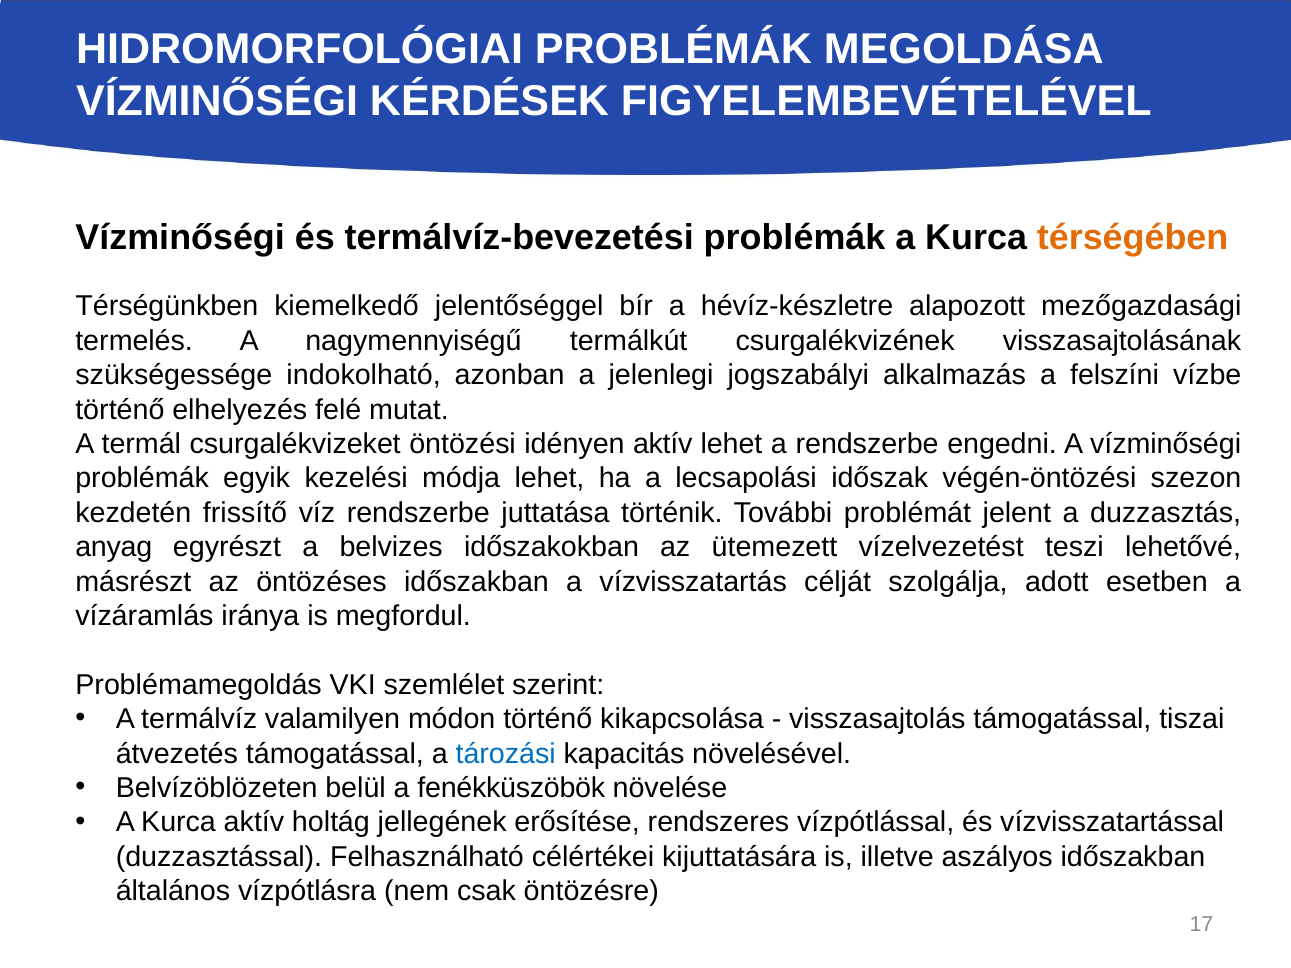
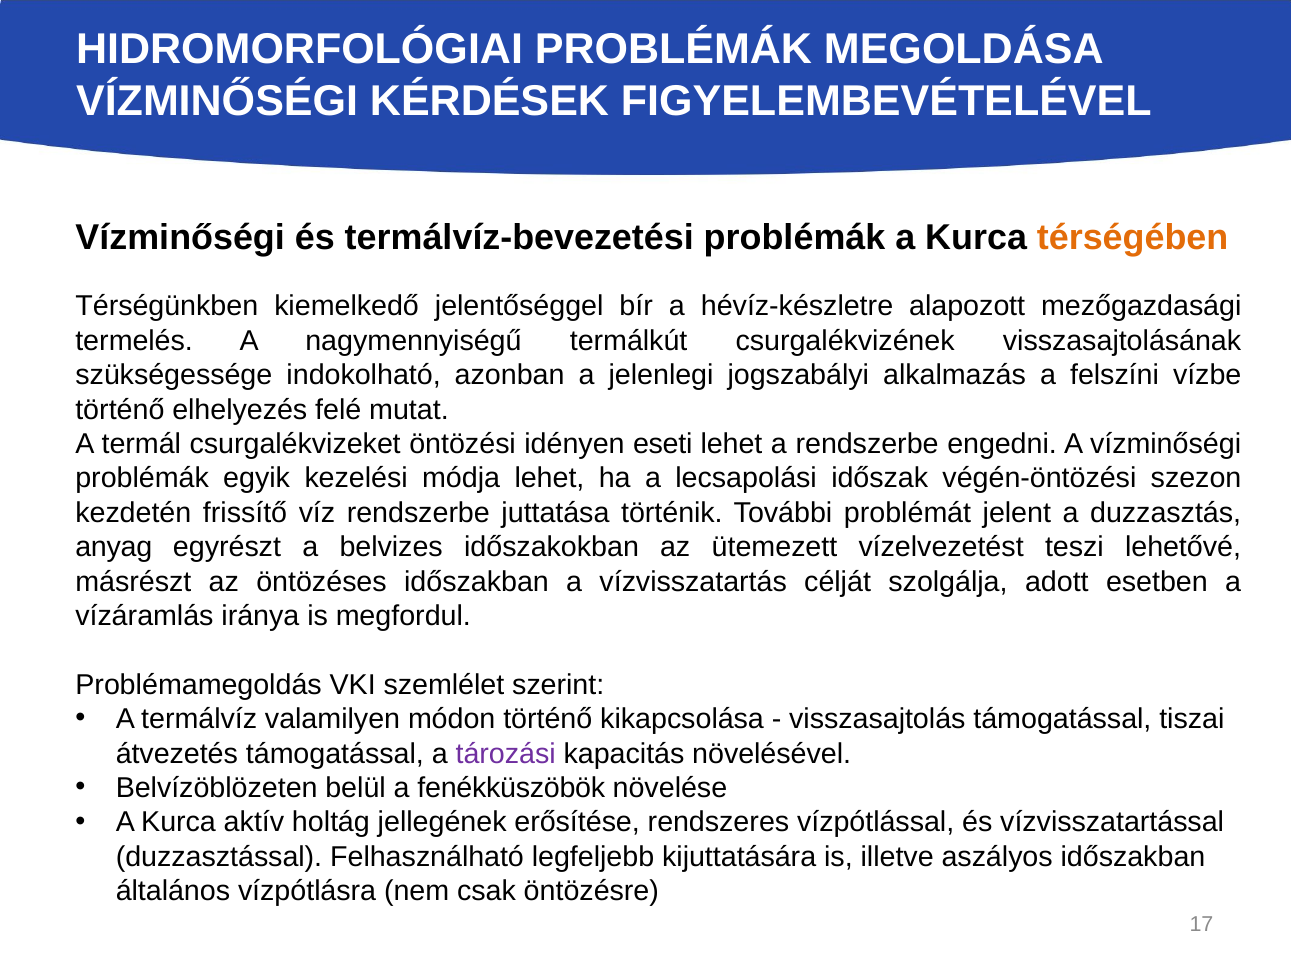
idényen aktív: aktív -> eseti (663, 444)
tározási colour: blue -> purple (506, 754)
célértékei: célértékei -> legfeljebb (593, 857)
